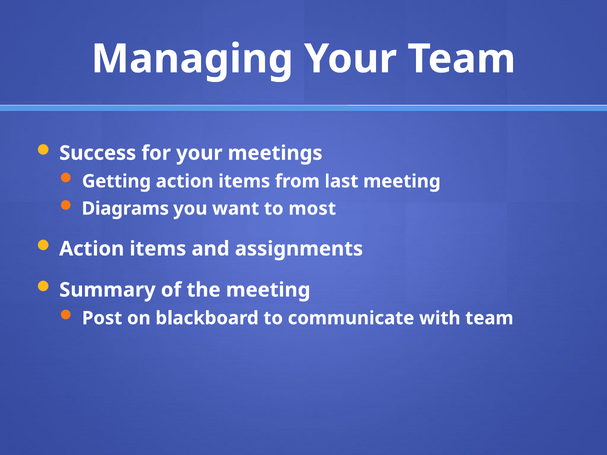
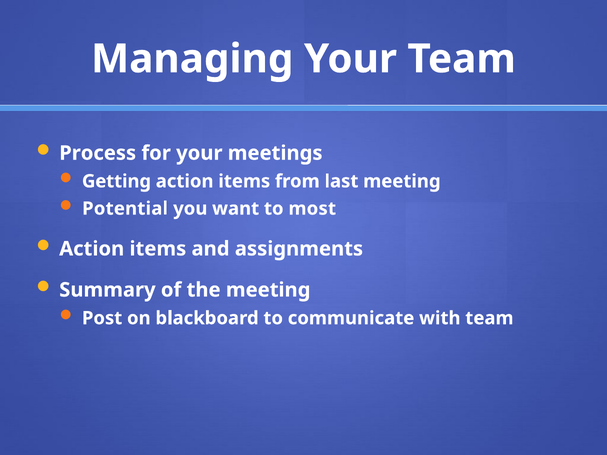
Success: Success -> Process (98, 153)
Diagrams: Diagrams -> Potential (125, 209)
